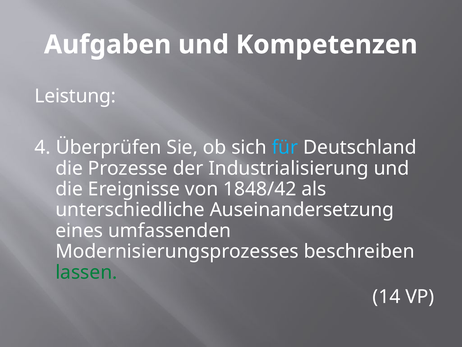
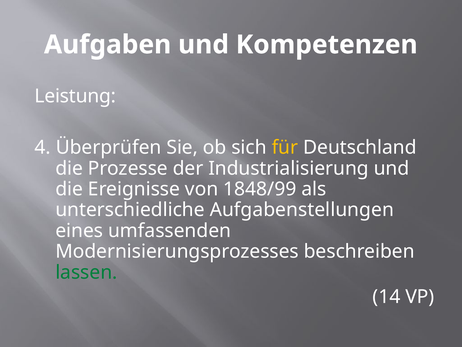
für colour: light blue -> yellow (285, 147)
1848/42: 1848/42 -> 1848/99 (260, 189)
Auseinandersetzung: Auseinandersetzung -> Aufgabenstellungen (302, 210)
